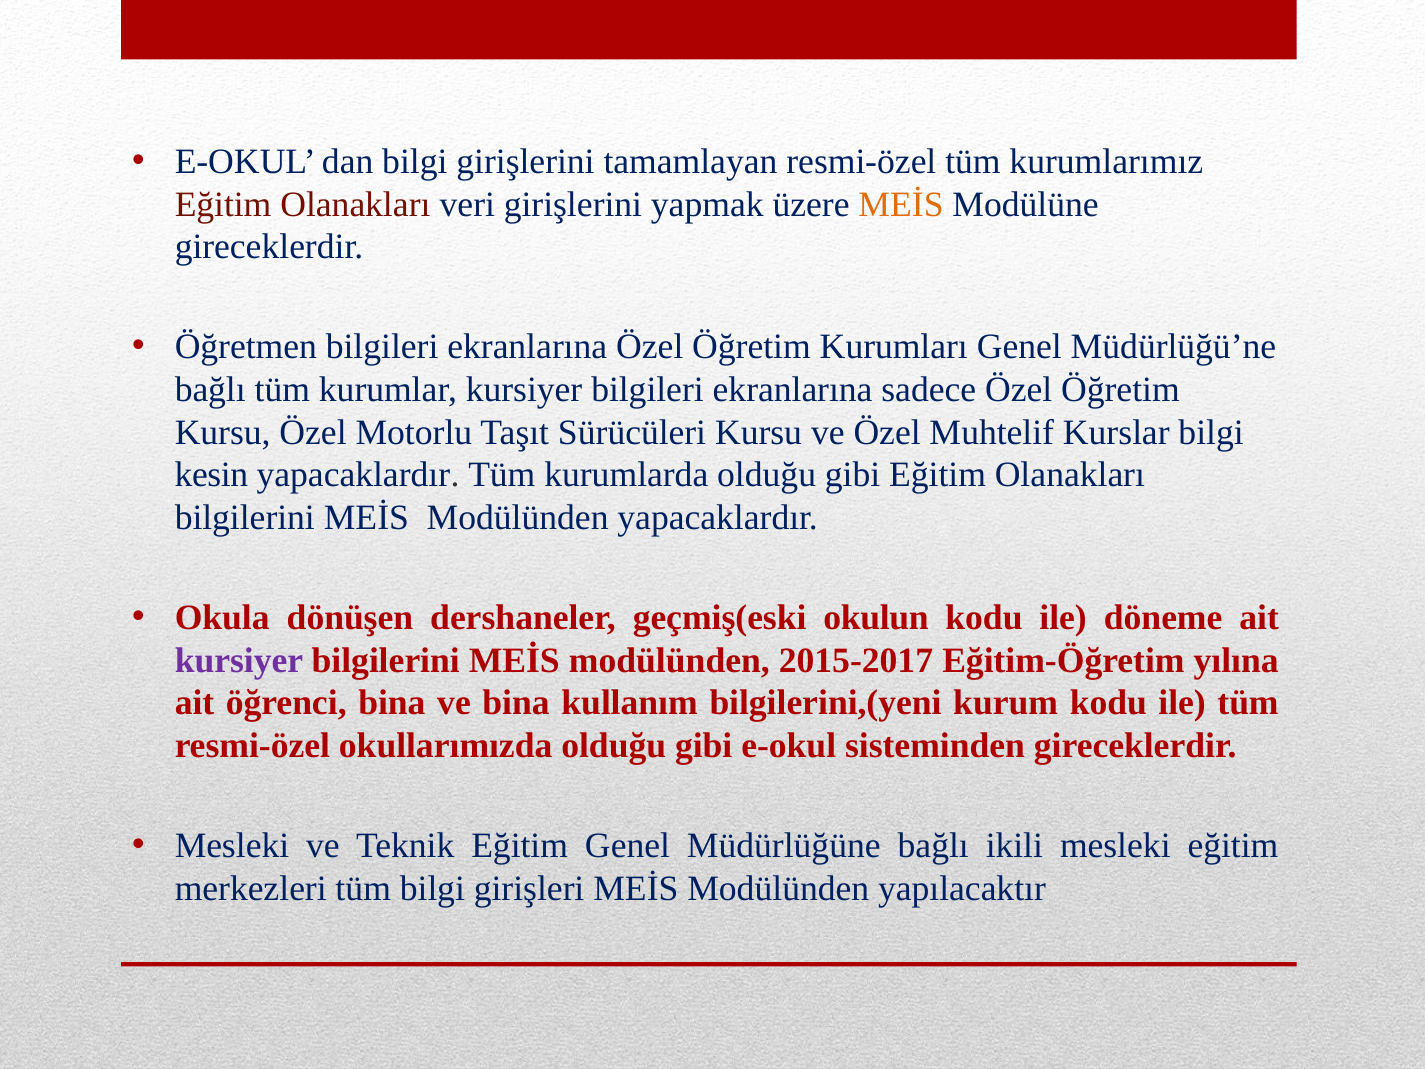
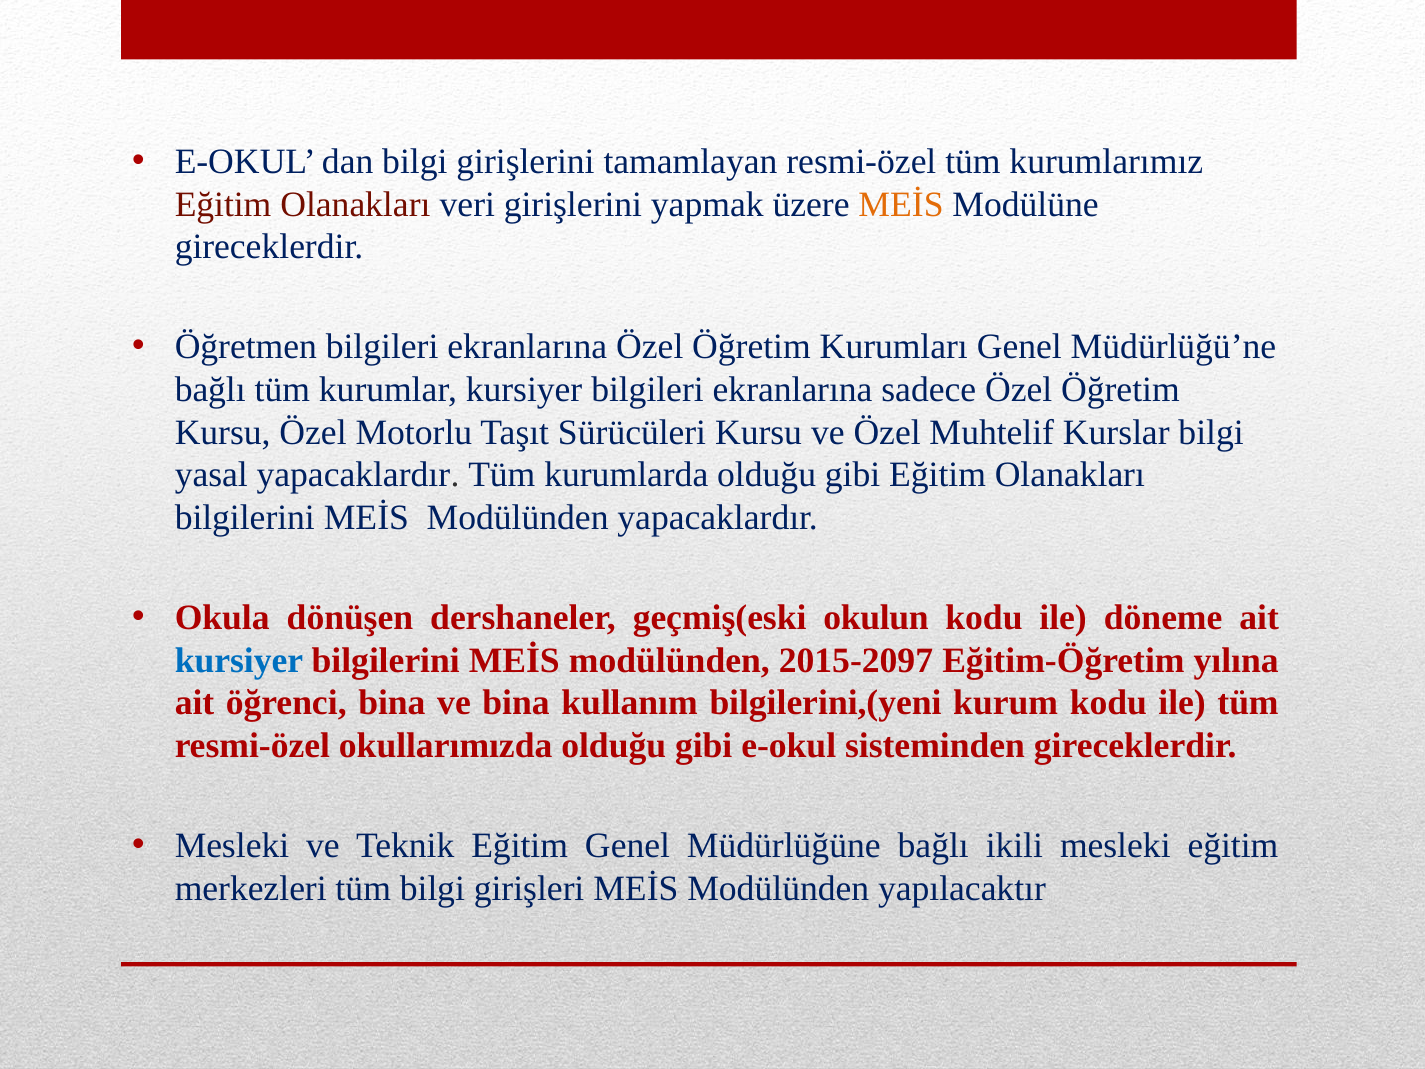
kesin: kesin -> yasal (211, 475)
kursiyer colour: purple -> blue (239, 660)
2015-2017: 2015-2017 -> 2015-2097 (856, 660)
